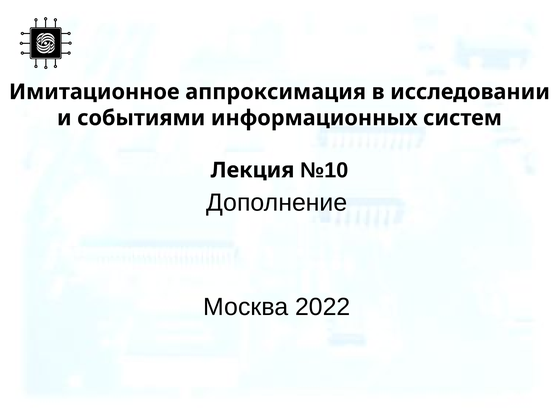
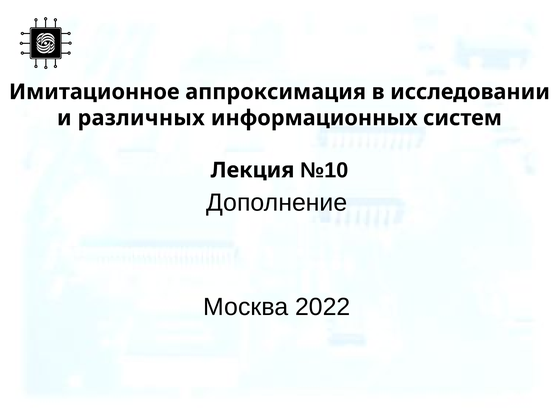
событиями: событиями -> различных (141, 118)
